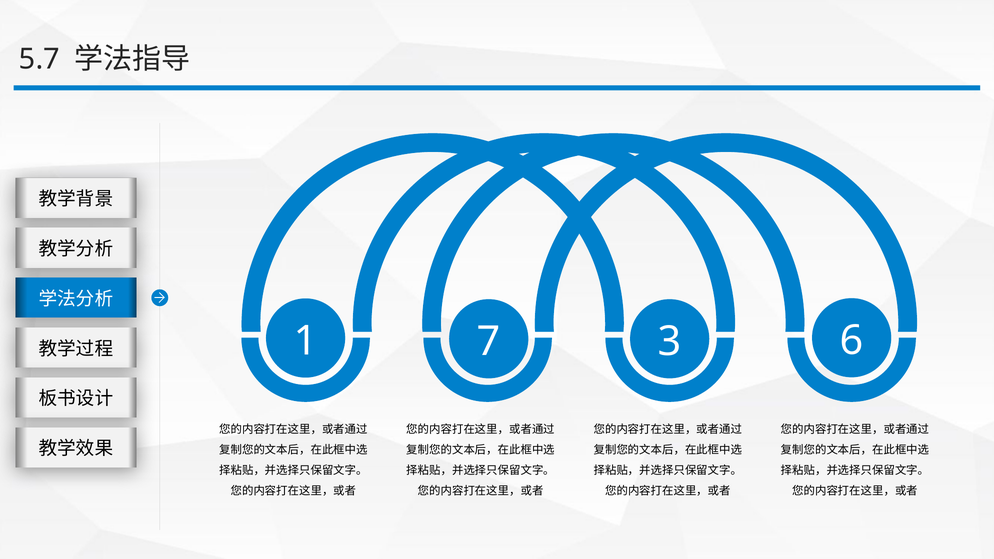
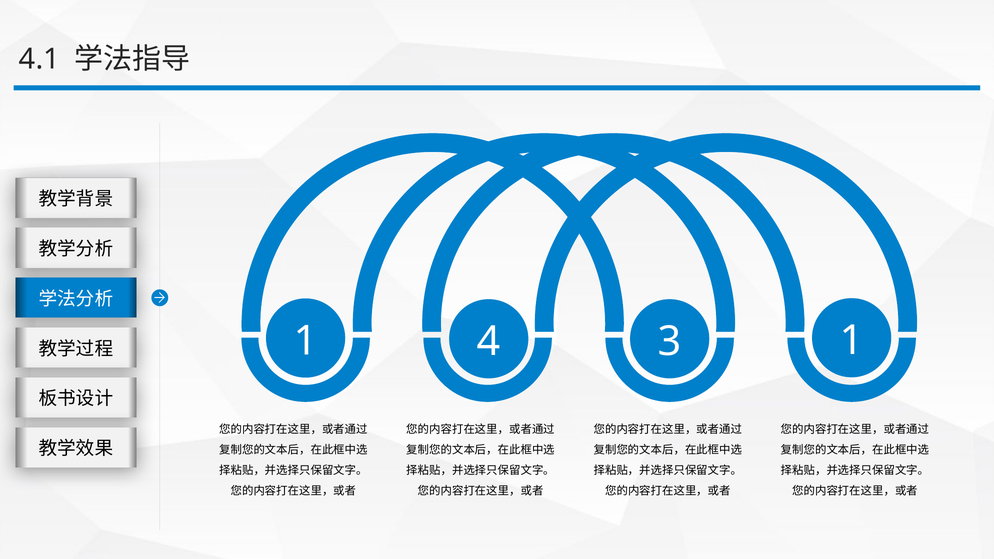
5.7: 5.7 -> 4.1 (39, 59)
7: 7 -> 4 (489, 342)
3 6: 6 -> 1 (852, 341)
